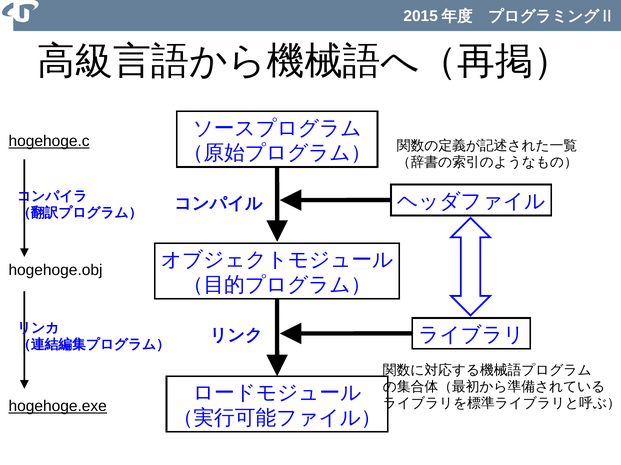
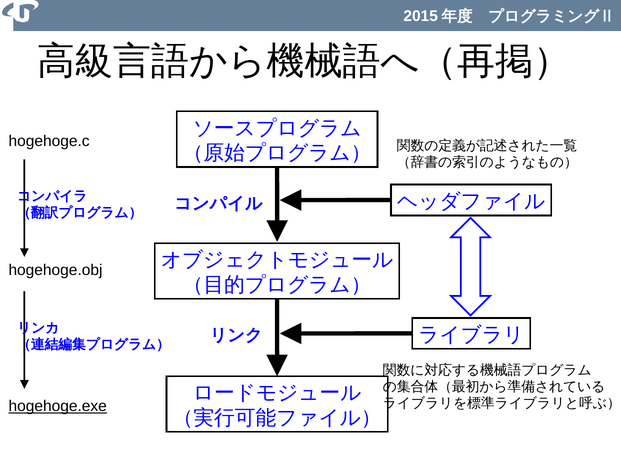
hogehoge.c underline: present -> none (49, 141)
